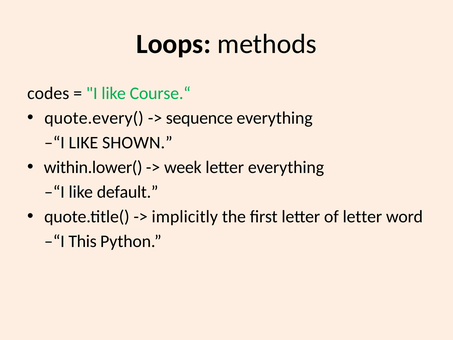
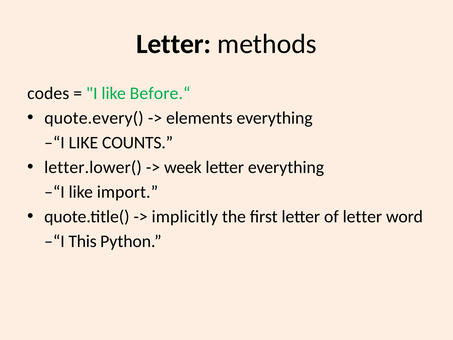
Loops: Loops -> Letter (174, 44)
Course.“: Course.“ -> Before.“ (160, 93)
sequence: sequence -> elements (199, 118)
SHOWN: SHOWN -> COUNTS (138, 143)
within.lower(: within.lower( -> letter.lower( (93, 167)
default: default -> import (127, 192)
